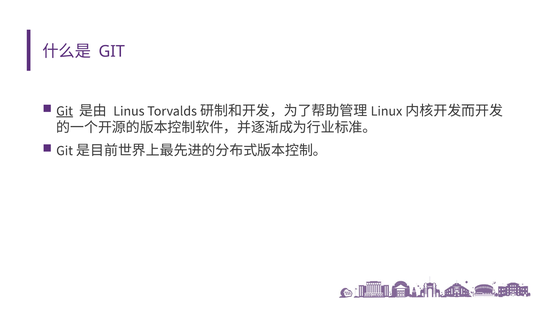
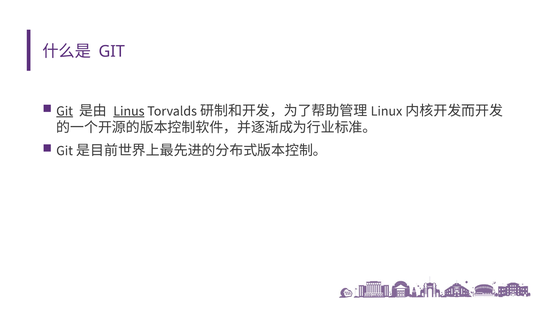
Linus underline: none -> present (129, 111)
